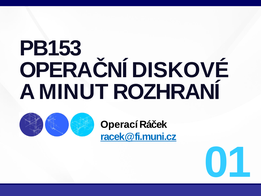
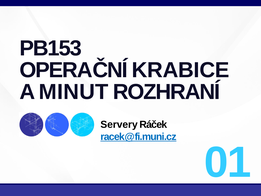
DISKOVÉ: DISKOVÉ -> KRABICE (181, 70)
Operací: Operací -> Servery (119, 124)
